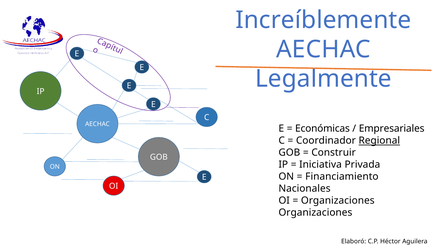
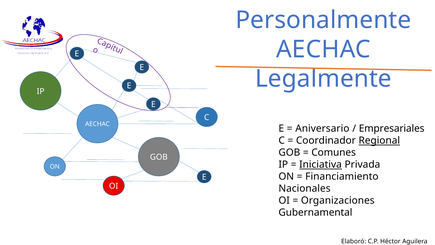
Increíblemente: Increíblemente -> Personalmente (323, 20)
Económicas: Económicas -> Aniversario (322, 128)
Construir: Construir -> Comunes (334, 152)
Iniciativa underline: none -> present (320, 164)
Organizaciones: Organizaciones -> Gubernamental (315, 212)
